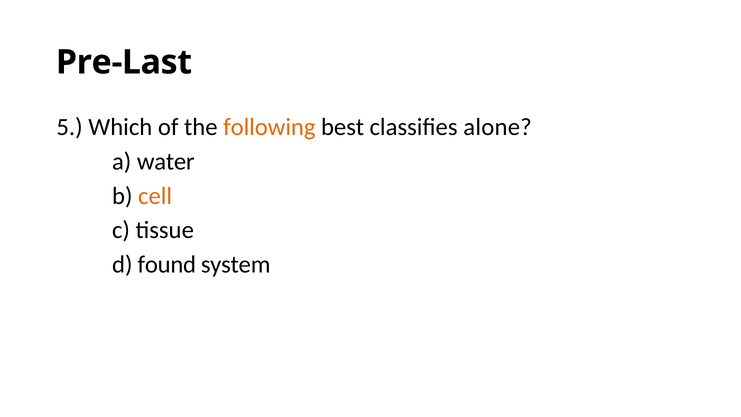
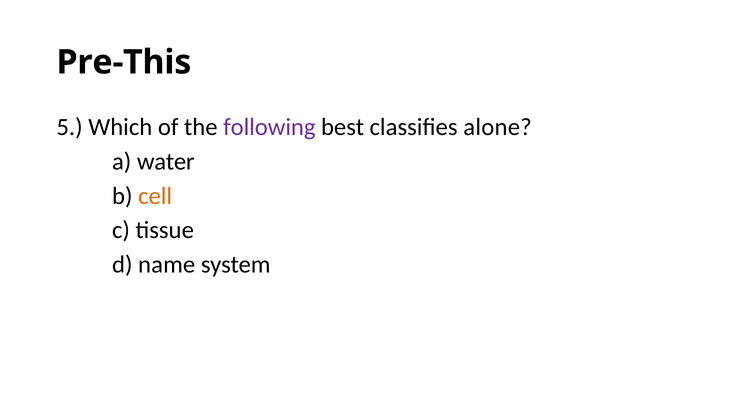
Pre-Last: Pre-Last -> Pre-This (124, 62)
following colour: orange -> purple (269, 127)
found: found -> name (167, 265)
